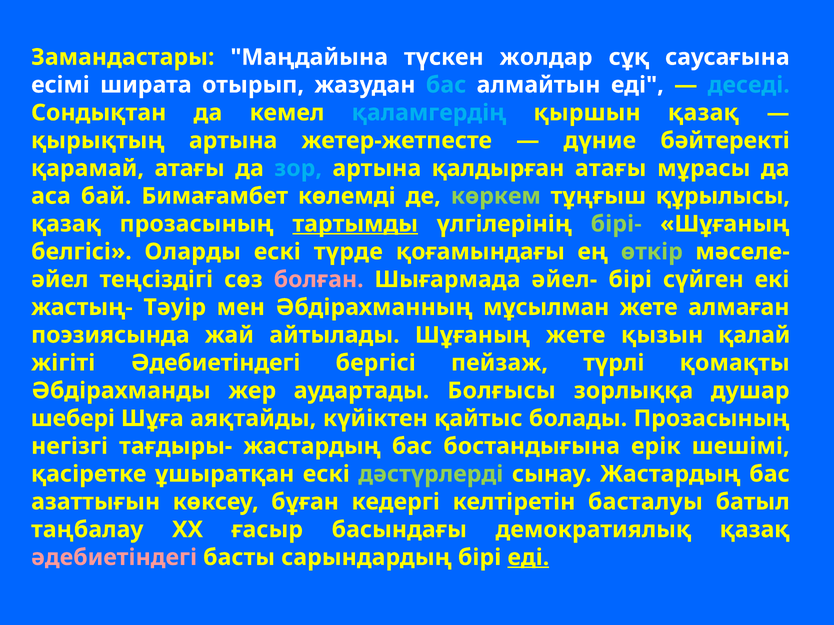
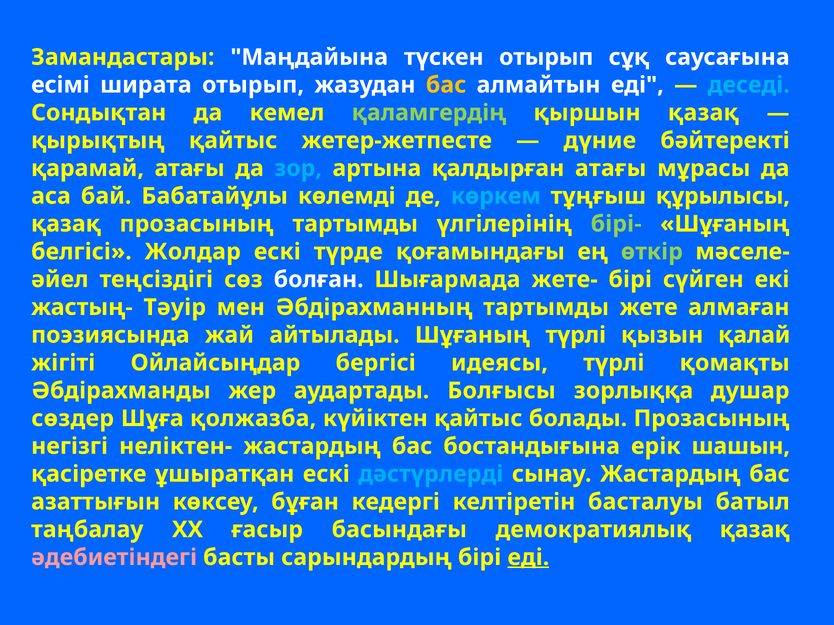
түскен жолдар: жолдар -> отырып (546, 57)
бас colour: light blue -> yellow (446, 85)
қаламгердің colour: light blue -> light green (429, 113)
қырықтың артына: артына -> қайтыс (233, 141)
Бимағамбет: Бимағамбет -> Бабатайұлы (215, 196)
көркем colour: light green -> light blue (496, 196)
тартымды underline: present -> none (355, 224)
Оларды: Оларды -> Жолдар (193, 252)
болған colour: pink -> white (319, 280)
әйел-: әйел- -> жете- (564, 280)
Әбдірахманның мұсылман: мұсылман -> тартымды (546, 307)
Шұғаның жете: жете -> түрлі (576, 335)
жігіті Әдебиетіндегі: Әдебиетіндегі -> Ойлайсыңдар (215, 363)
пейзаж: пейзаж -> идеясы (499, 363)
шебері: шебері -> сөздер (73, 419)
аяқтайды: аяқтайды -> қолжазба (253, 419)
тағдыры-: тағдыры- -> неліктен- (176, 447)
шешімі: шешімі -> шашын (741, 447)
дәстүрлерді colour: light green -> light blue (431, 474)
